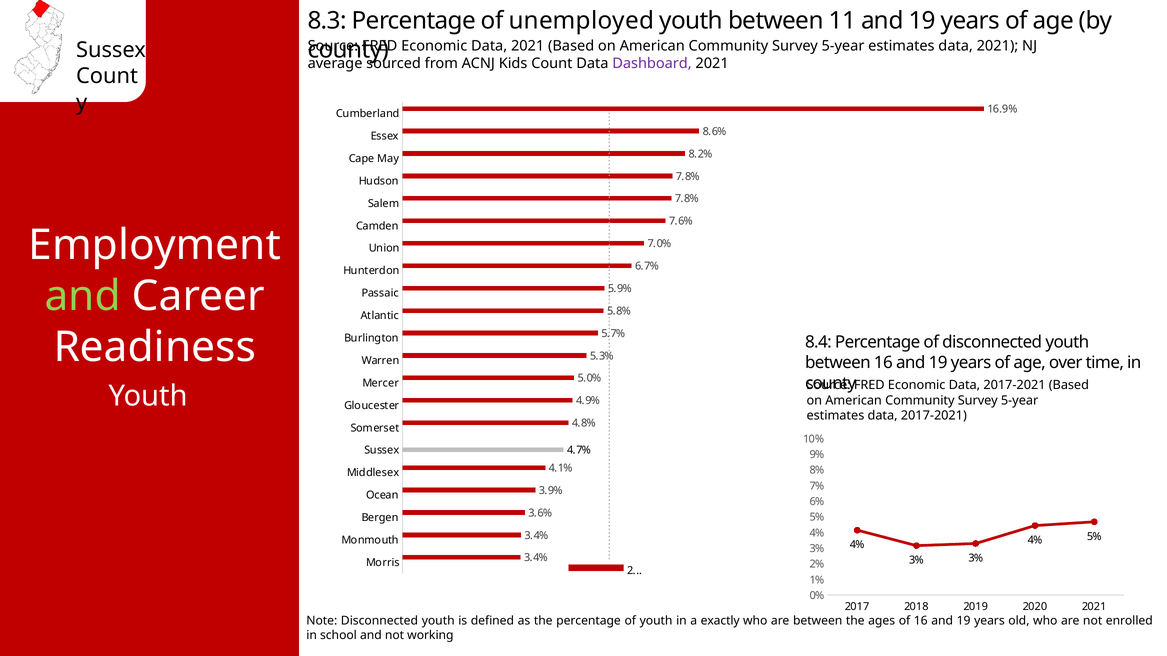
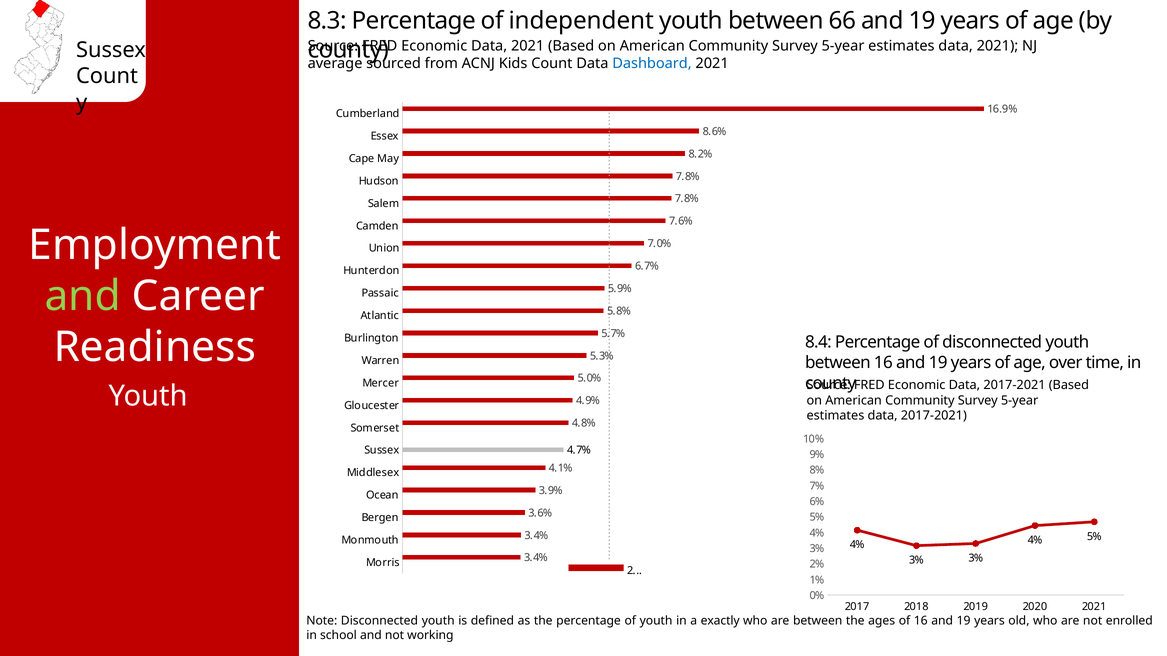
unemployed: unemployed -> independent (581, 21)
11: 11 -> 66 (842, 21)
Dashboard colour: purple -> blue (652, 63)
